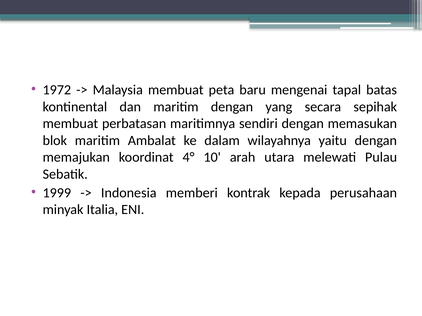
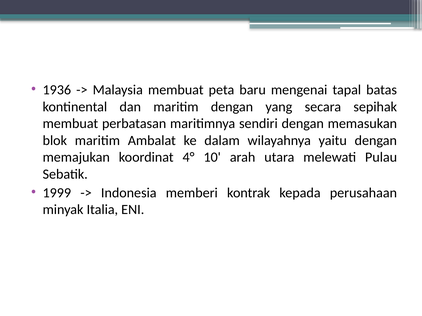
1972: 1972 -> 1936 (57, 90)
